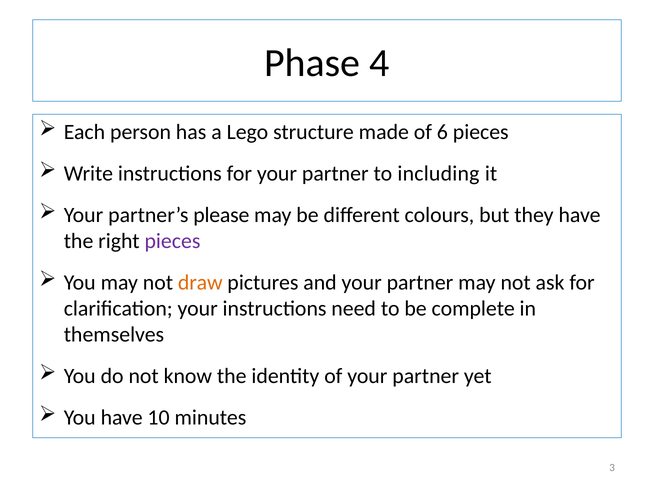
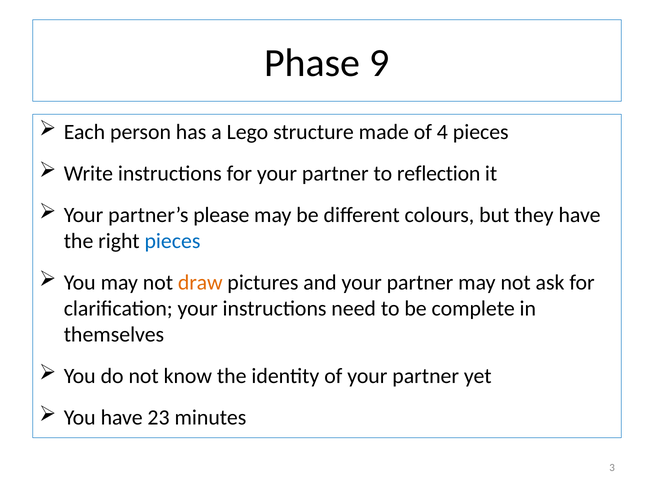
4: 4 -> 9 (379, 63)
6: 6 -> 4 (442, 132)
including: including -> reflection (439, 174)
pieces colour: purple -> blue (172, 241)
10: 10 -> 23 (159, 418)
